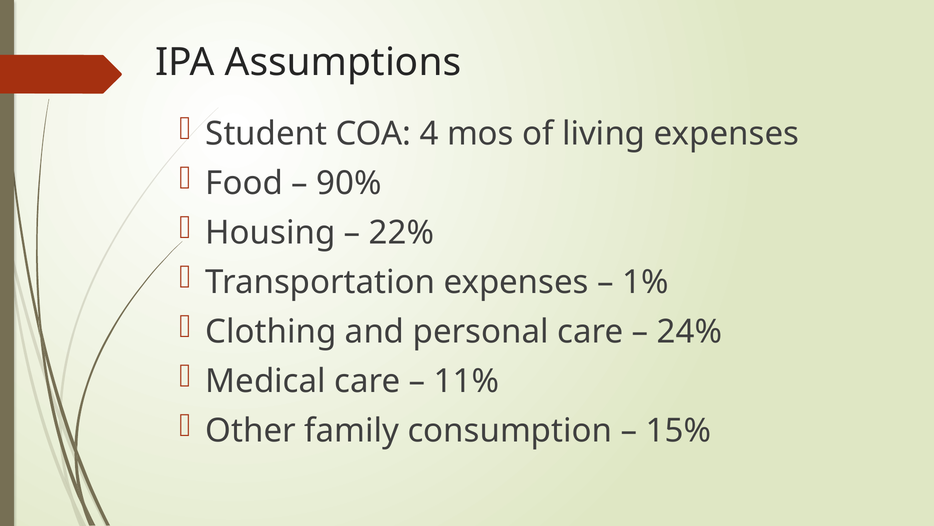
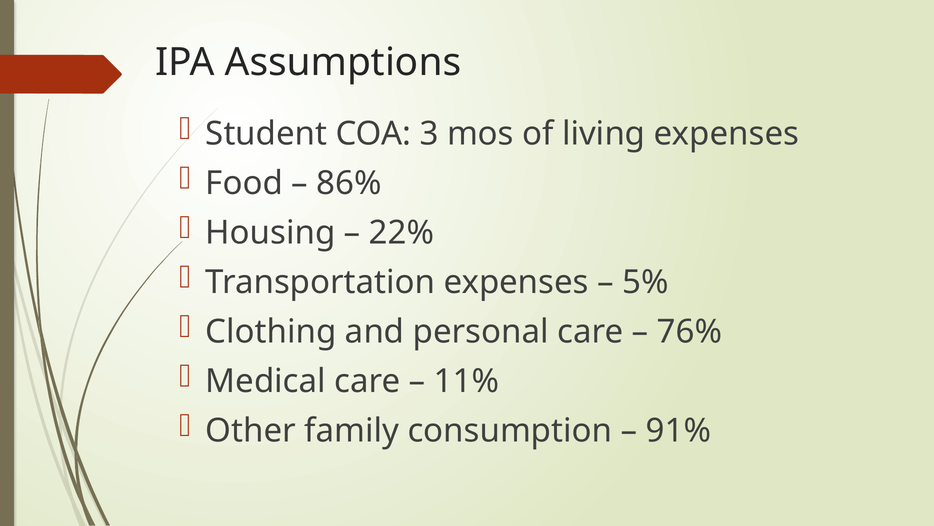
4: 4 -> 3 (429, 134)
90%: 90% -> 86% (349, 183)
1%: 1% -> 5% (646, 282)
24%: 24% -> 76% (689, 331)
15%: 15% -> 91% (678, 430)
